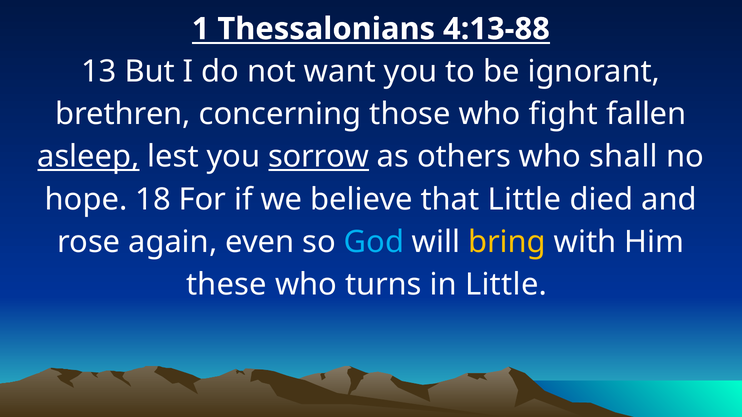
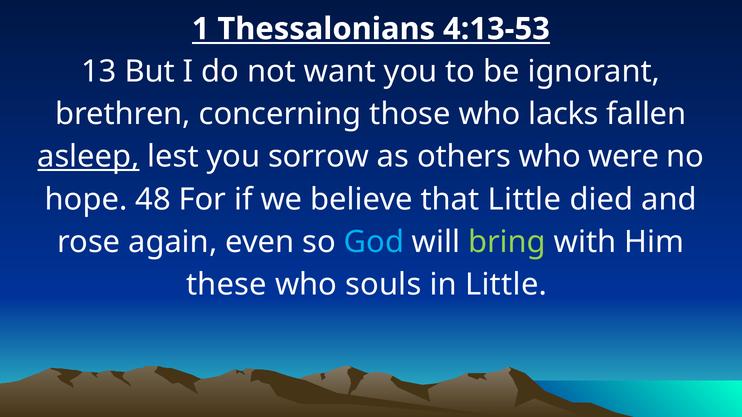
4:13-88: 4:13-88 -> 4:13-53 (496, 29)
fight: fight -> lacks (563, 114)
sorrow underline: present -> none (319, 157)
shall: shall -> were (624, 157)
18: 18 -> 48 (153, 200)
bring colour: yellow -> light green (507, 242)
turns: turns -> souls (383, 285)
